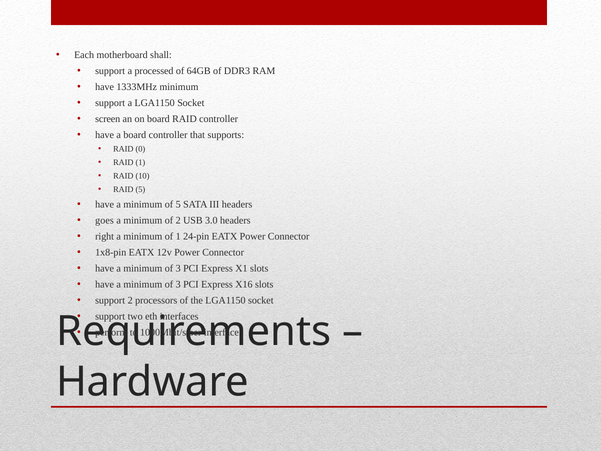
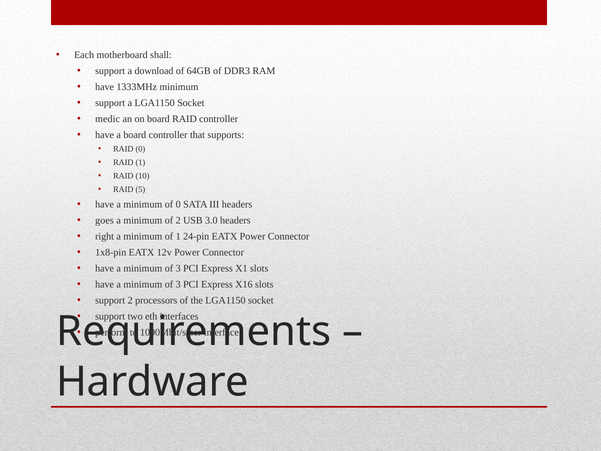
processed: processed -> download (154, 71)
screen: screen -> medic (108, 119)
of 5: 5 -> 0 (178, 204)
